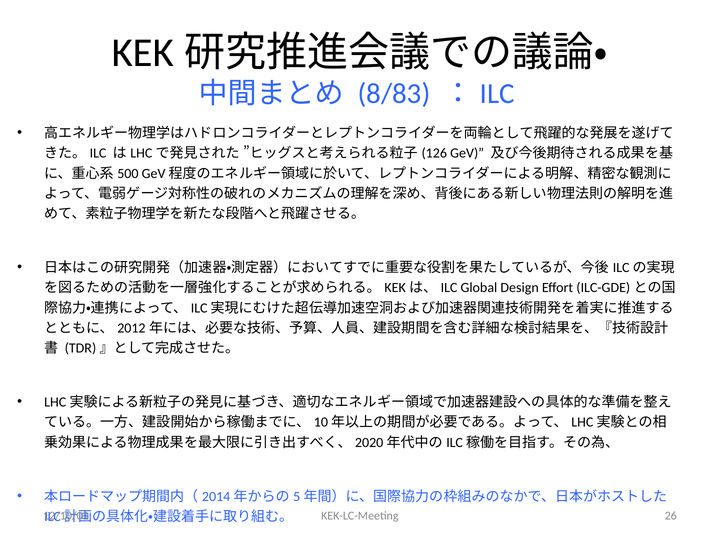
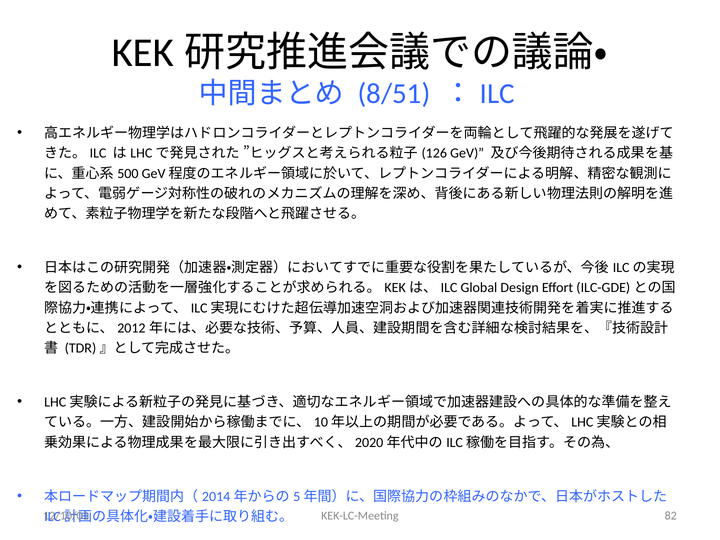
8/83: 8/83 -> 8/51 (394, 94)
26: 26 -> 82 (671, 516)
